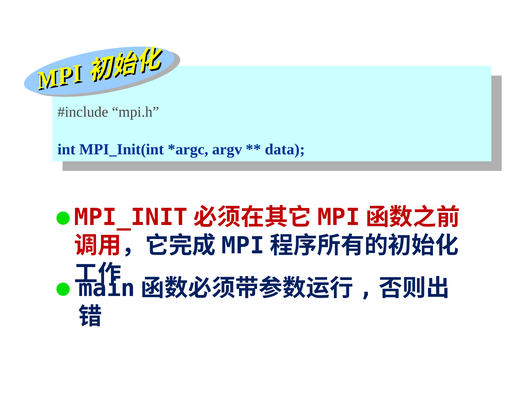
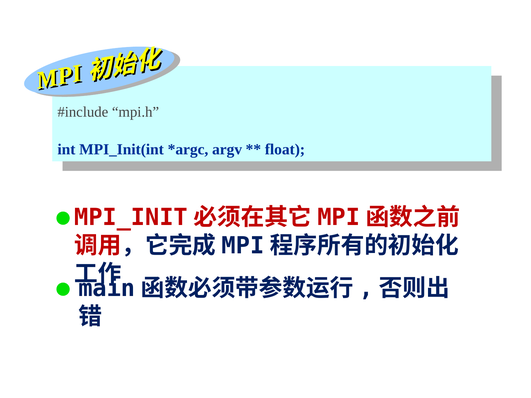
data: data -> float (285, 149)
